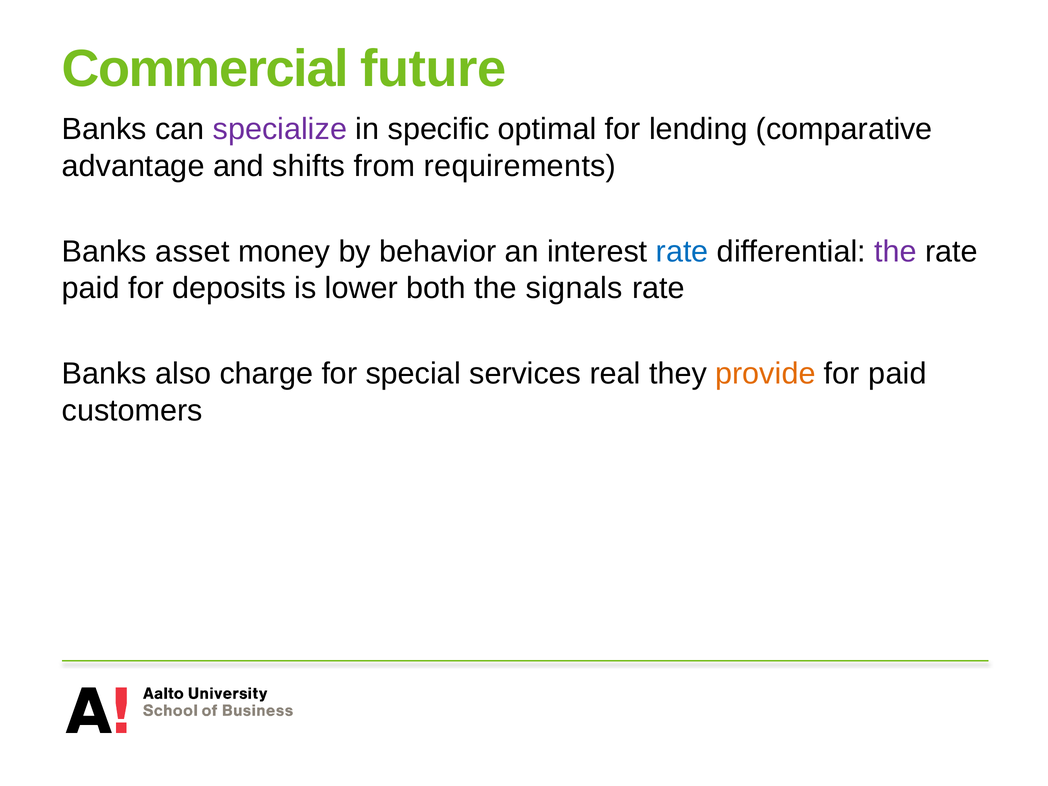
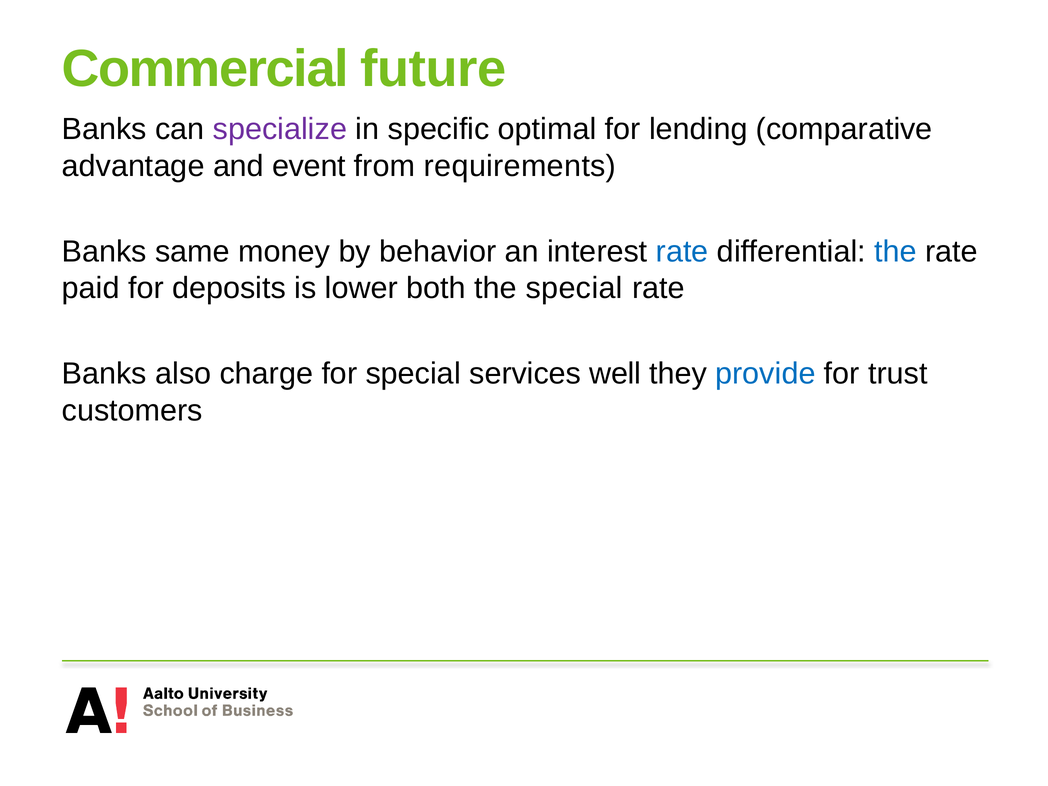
shifts: shifts -> event (309, 166)
asset: asset -> same (193, 252)
the colour: purple -> blue (895, 252)
the signals: signals -> special (574, 288)
real: real -> well (615, 374)
provide colour: orange -> blue (765, 374)
for paid: paid -> trust (898, 374)
